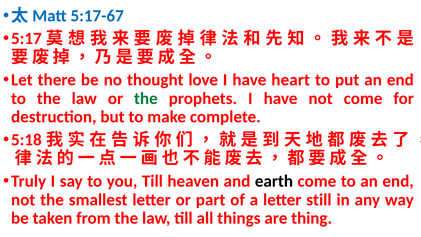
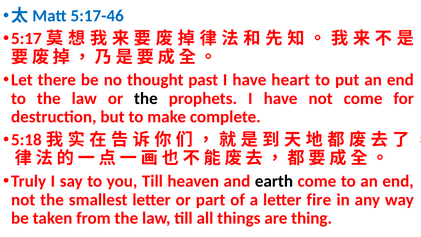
5:17-67: 5:17-67 -> 5:17-46 (97, 16)
love: love -> past (203, 80)
the colour: green -> black (146, 98)
still: still -> fire (319, 200)
